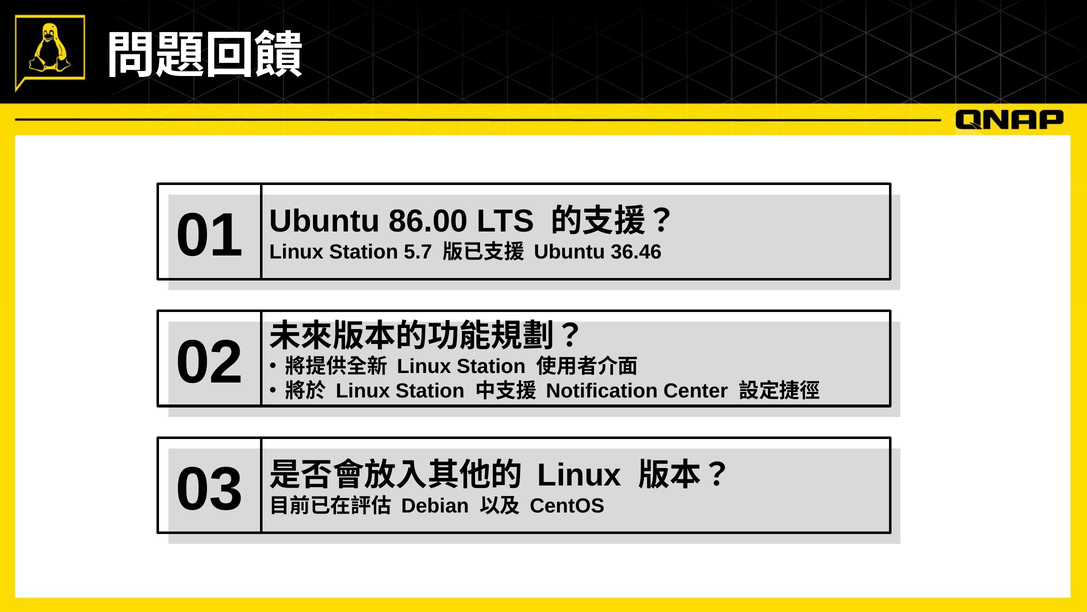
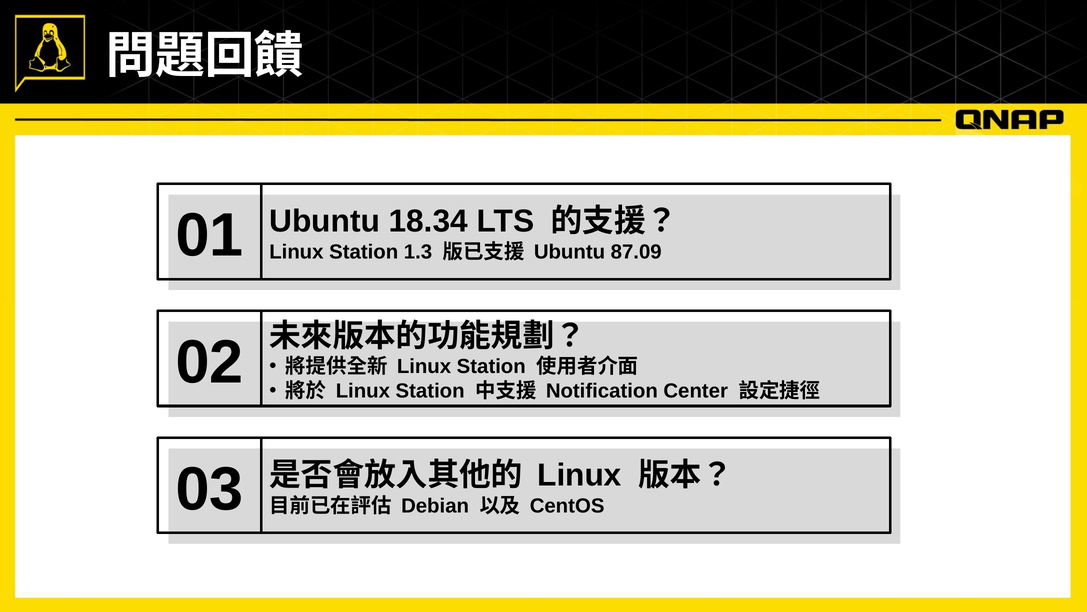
86.00: 86.00 -> 18.34 (428, 221)
5.7: 5.7 -> 1.3 (418, 252)
36.46: 36.46 -> 87.09 (636, 252)
